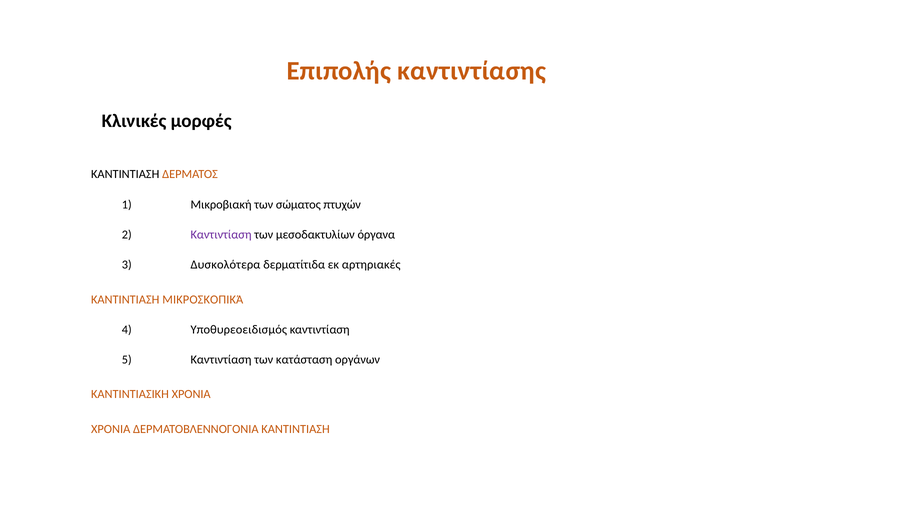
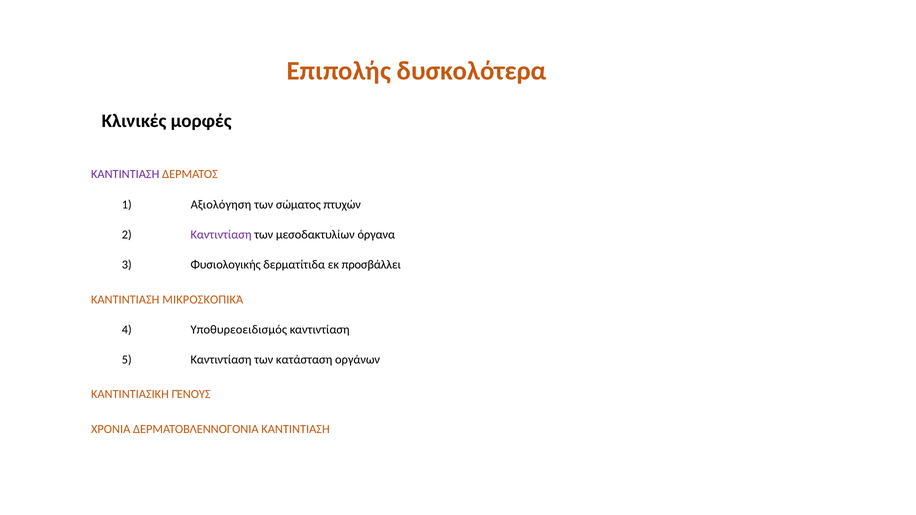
καντιντίασης: καντιντίασης -> δυσκολότερα (472, 71)
ΚΑΝΤΙΝΤΙΑΣΗ colour: black -> purple (125, 174)
Μικροβιακή: Μικροβιακή -> Αξιολόγηση (221, 205)
Δυσκολότερα: Δυσκολότερα -> Φυσιολογικής (226, 265)
αρτηριακές: αρτηριακές -> προσβάλλει (371, 265)
ΚΑΝΤΙΝΤΙΑΣΙΚΗ ΧΡΟΝΙΑ: ΧΡΟΝΙΑ -> ΓΈΝΟΥΣ (191, 395)
